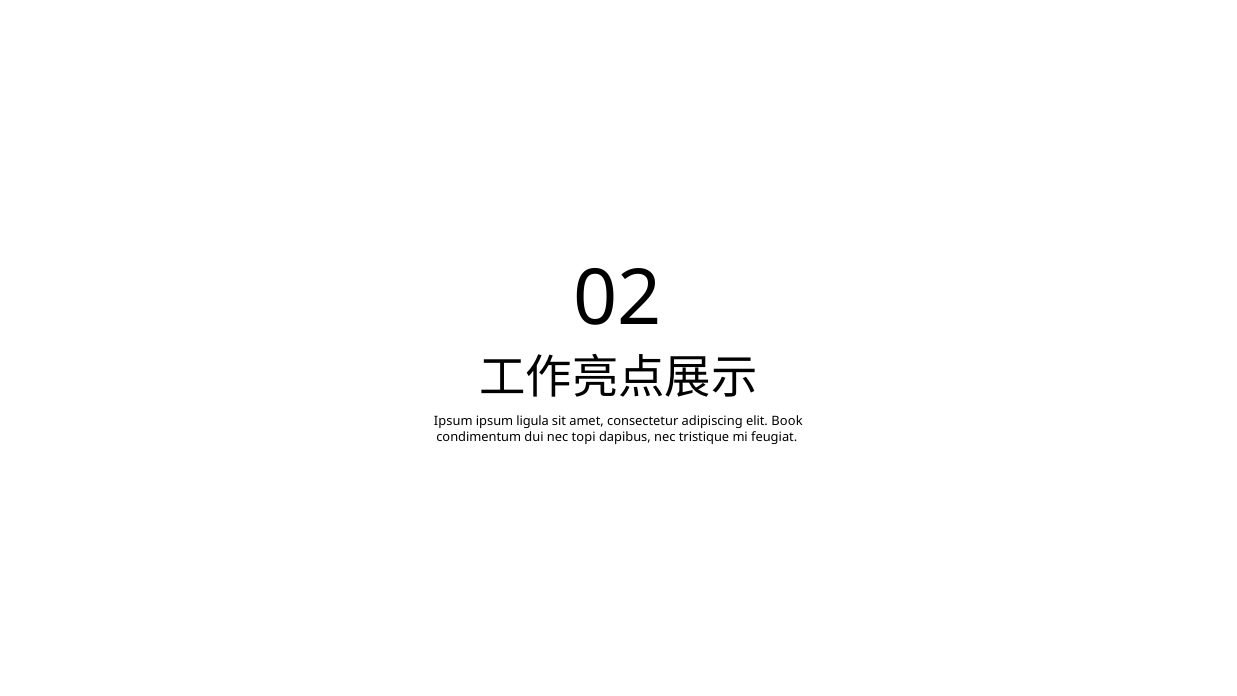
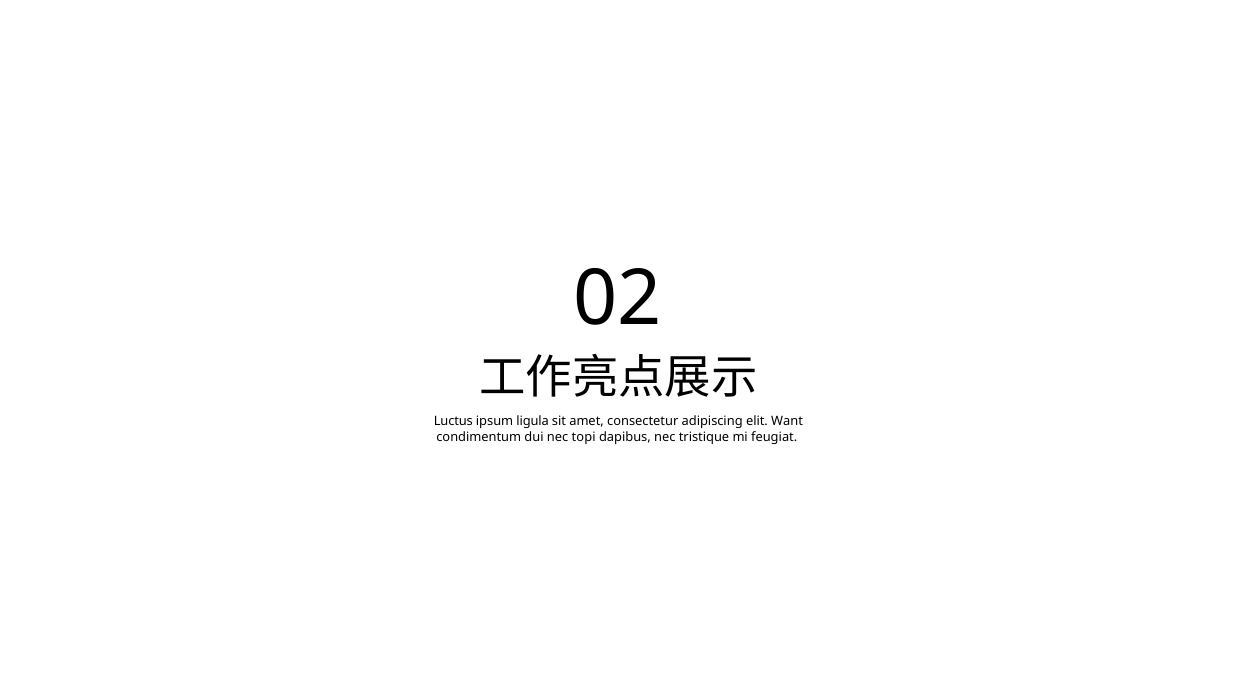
Ipsum: Ipsum -> Luctus (453, 421)
Book: Book -> Want (787, 421)
